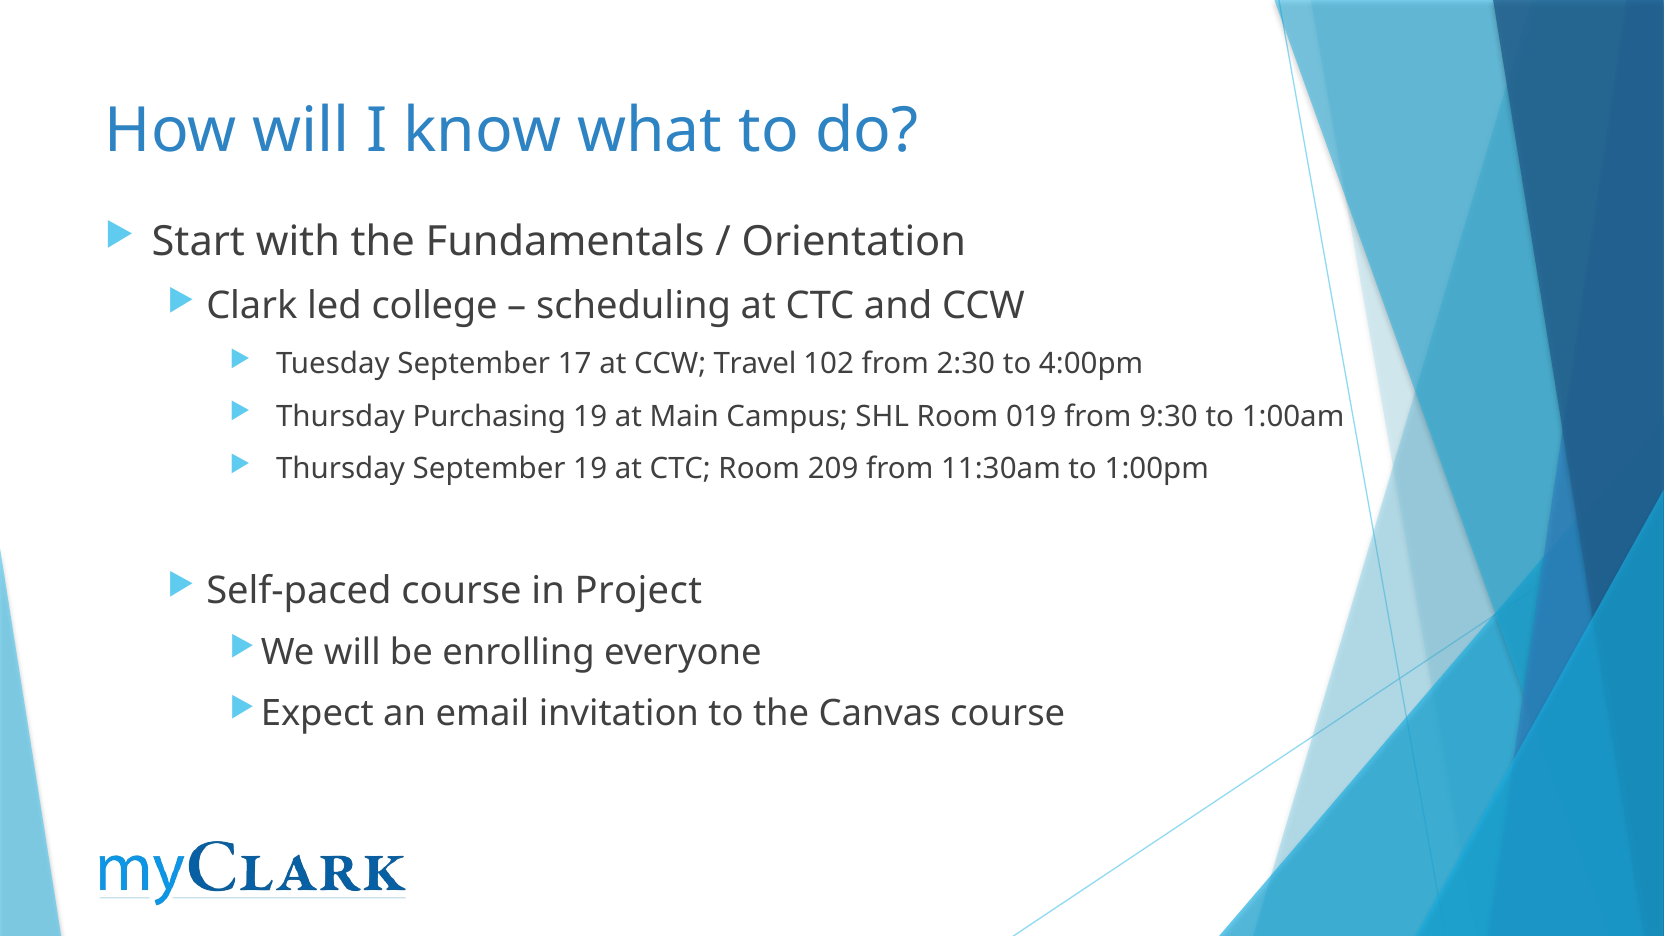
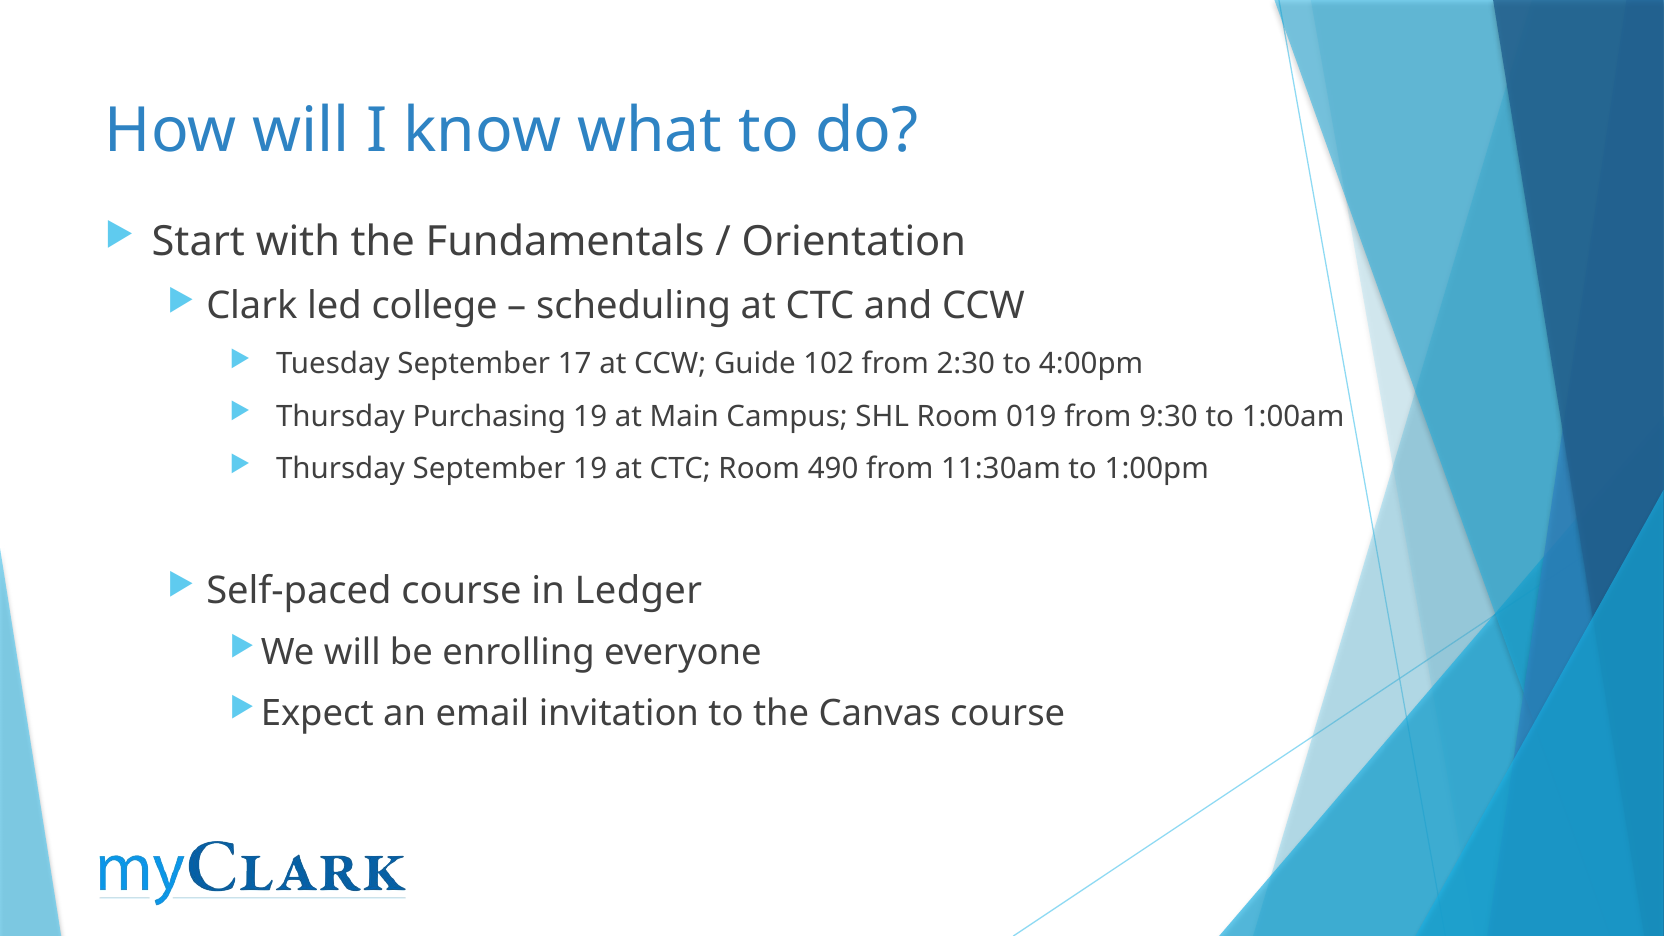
Travel: Travel -> Guide (755, 364)
209: 209 -> 490 (833, 469)
Project: Project -> Ledger (638, 591)
